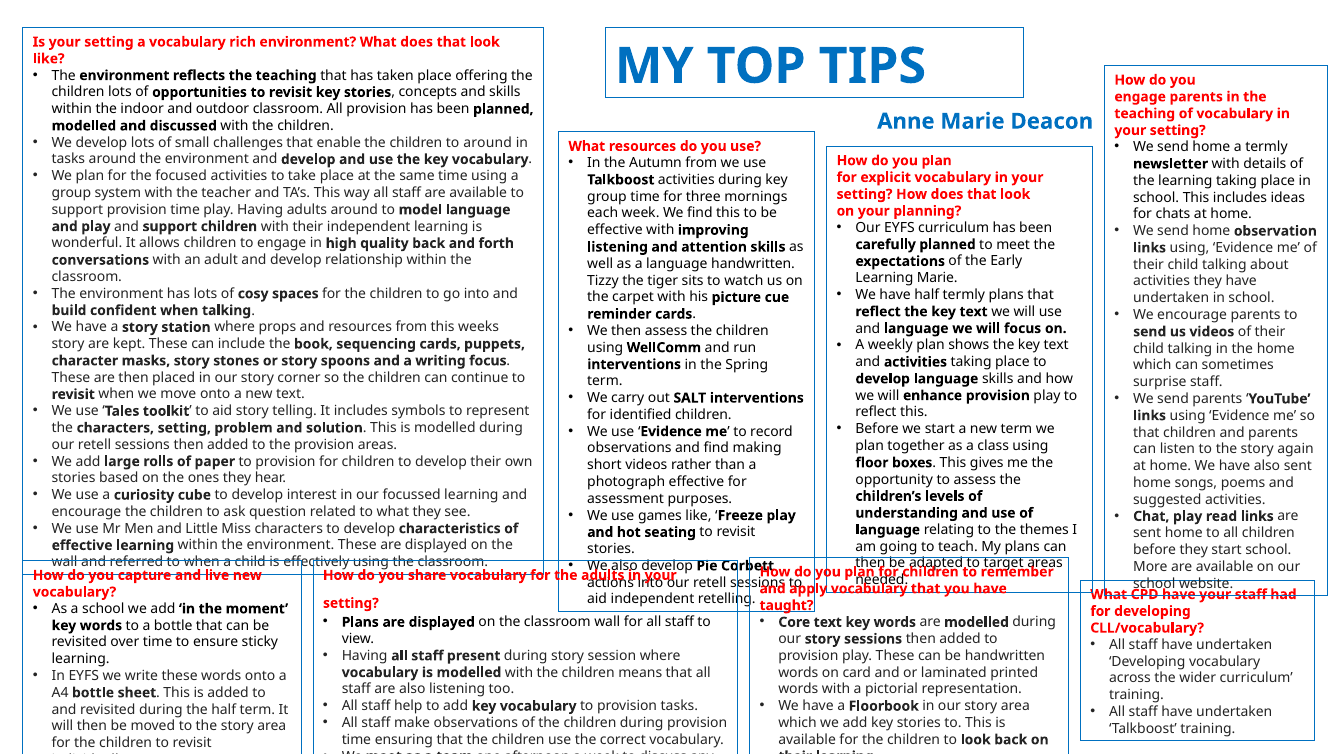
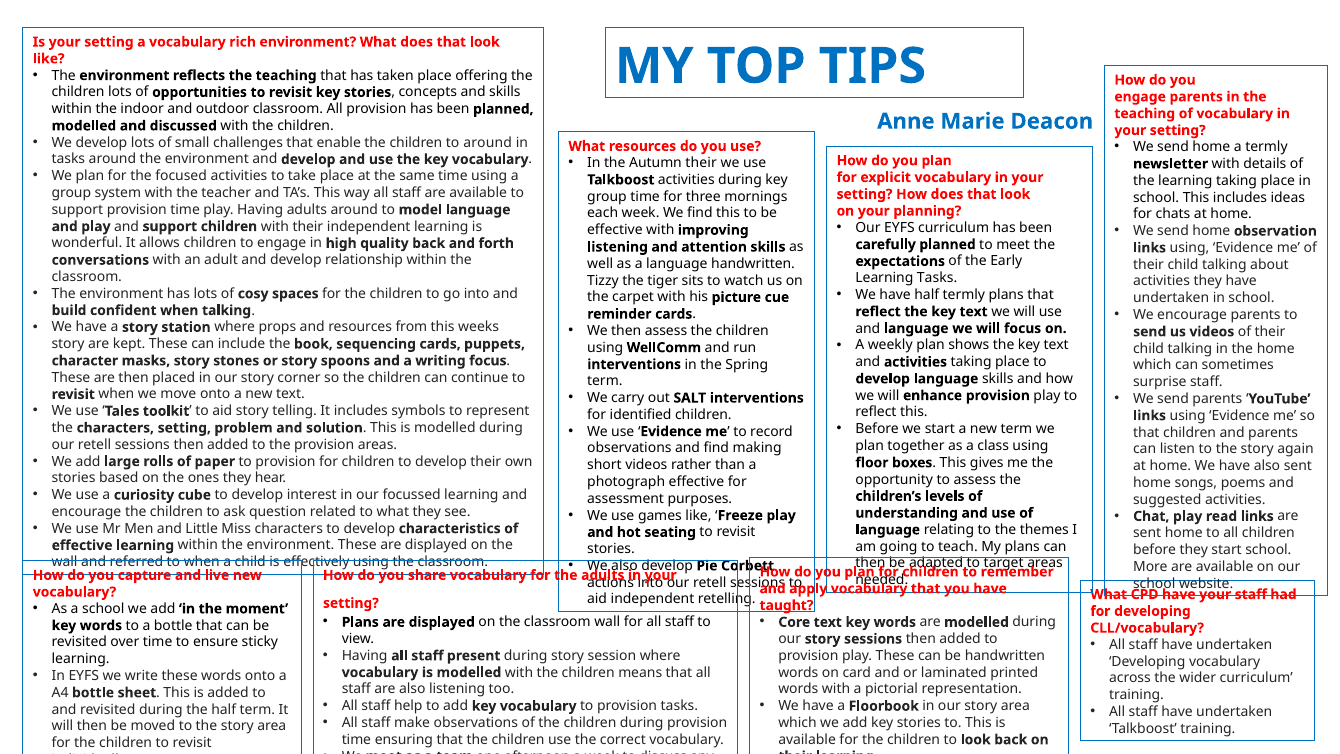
Autumn from: from -> their (701, 163)
Learning Marie: Marie -> Tasks (937, 278)
